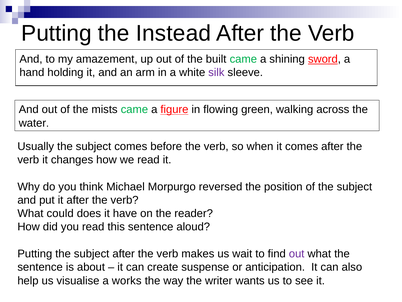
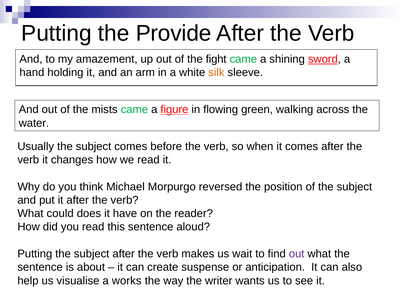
Instead: Instead -> Provide (174, 33)
built: built -> fight (216, 59)
silk colour: purple -> orange (216, 72)
